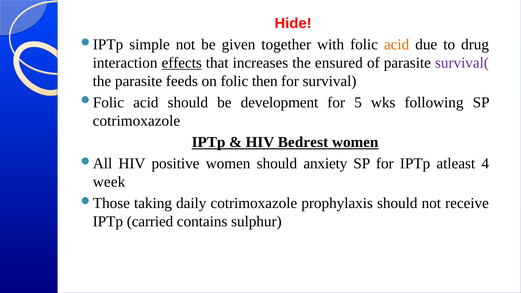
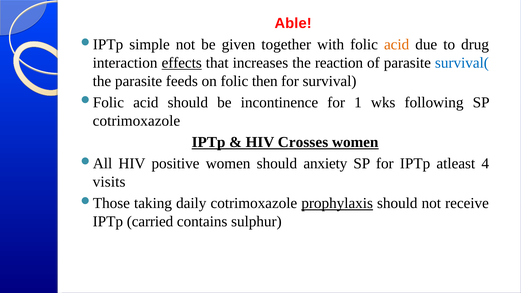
Hide: Hide -> Able (293, 23)
ensured: ensured -> reaction (339, 63)
survival( colour: purple -> blue (462, 63)
development: development -> incontinence (279, 102)
5: 5 -> 1 (358, 102)
Bedrest: Bedrest -> Crosses (303, 142)
week: week -> visits (109, 182)
prophylaxis underline: none -> present (337, 203)
